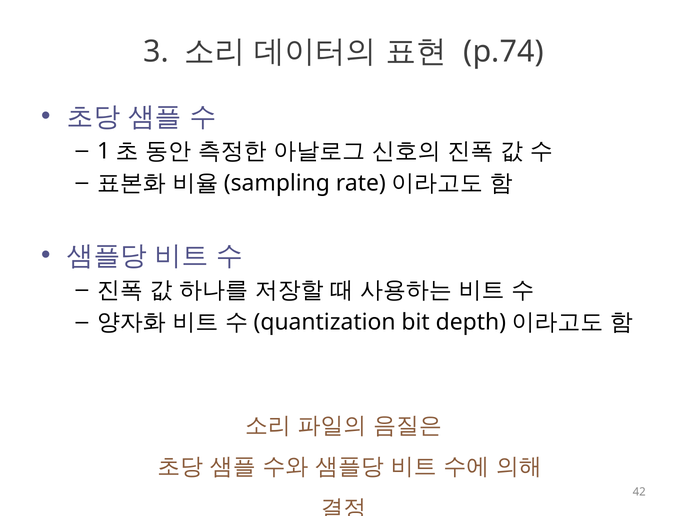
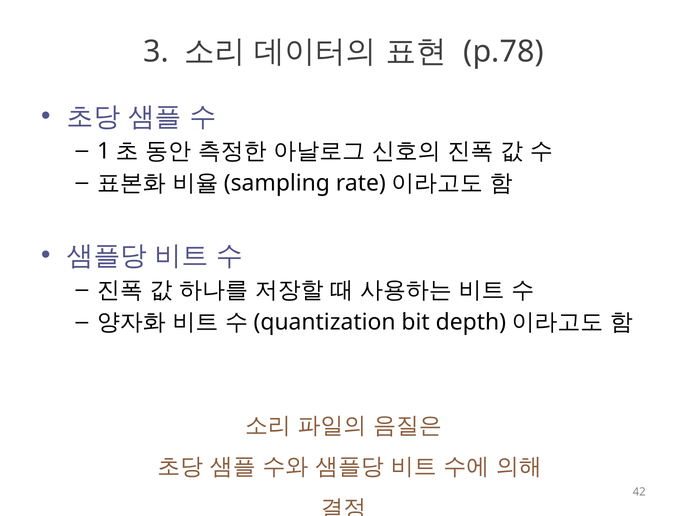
p.74: p.74 -> p.78 (504, 51)
